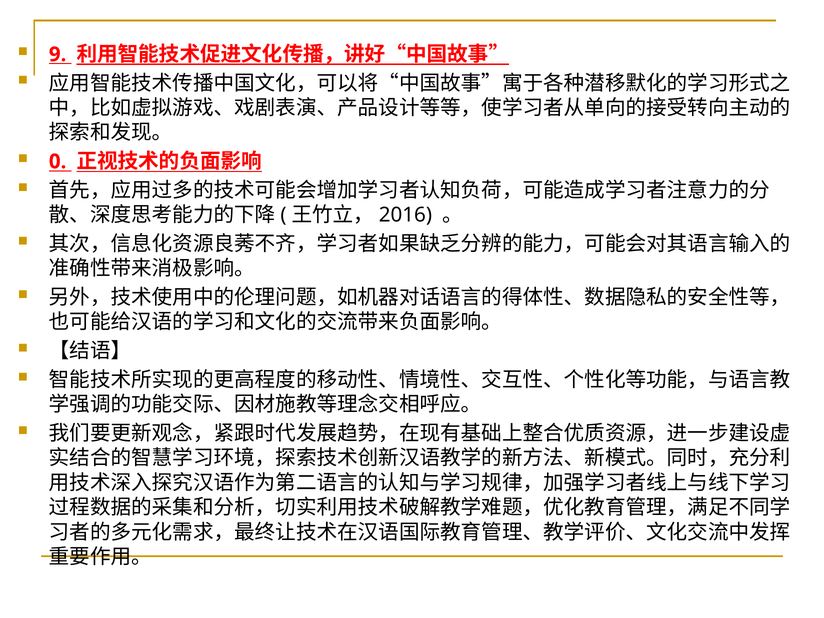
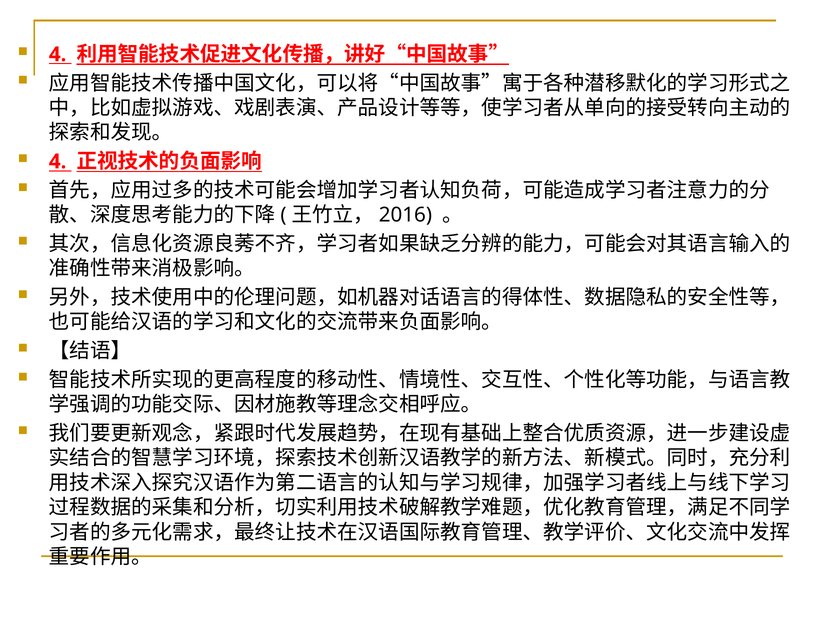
9: 9 -> 4 (58, 54)
0: 0 -> 4 (58, 162)
